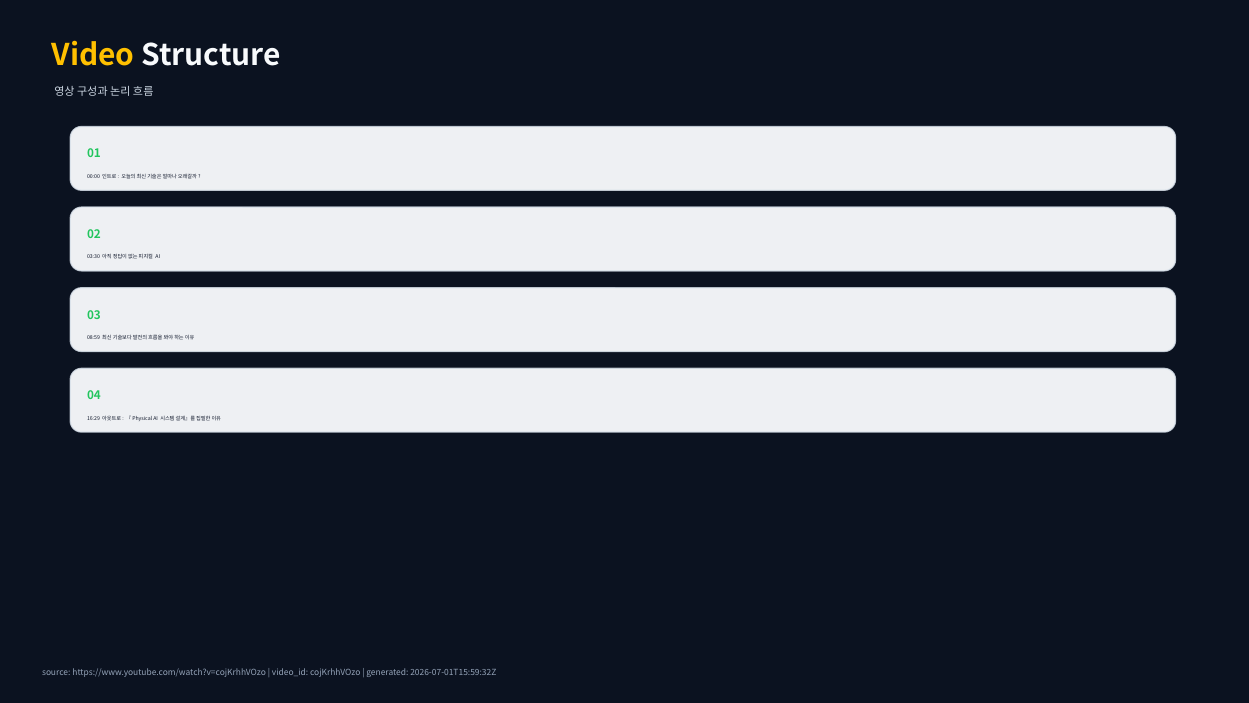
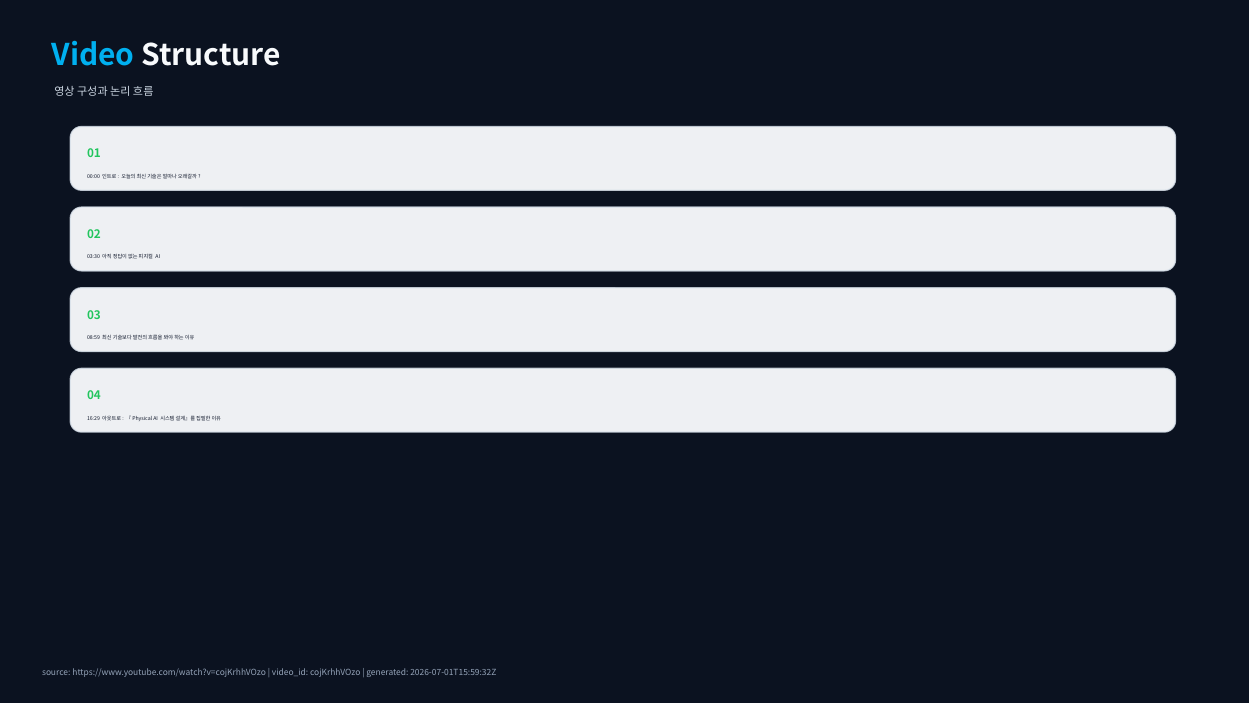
Video colour: yellow -> light blue (93, 56)
